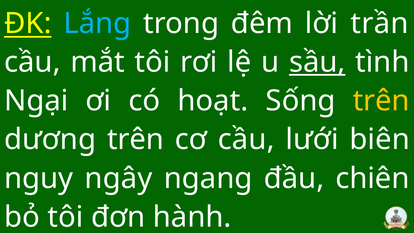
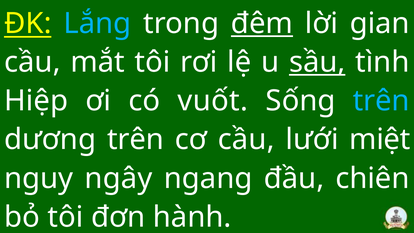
đêm underline: none -> present (262, 23)
trần: trần -> gian (380, 23)
Ngại: Ngại -> Hiệp (36, 101)
hoạt: hoạt -> vuốt (213, 101)
trên colour: yellow -> light blue (381, 101)
biên: biên -> miệt (380, 140)
